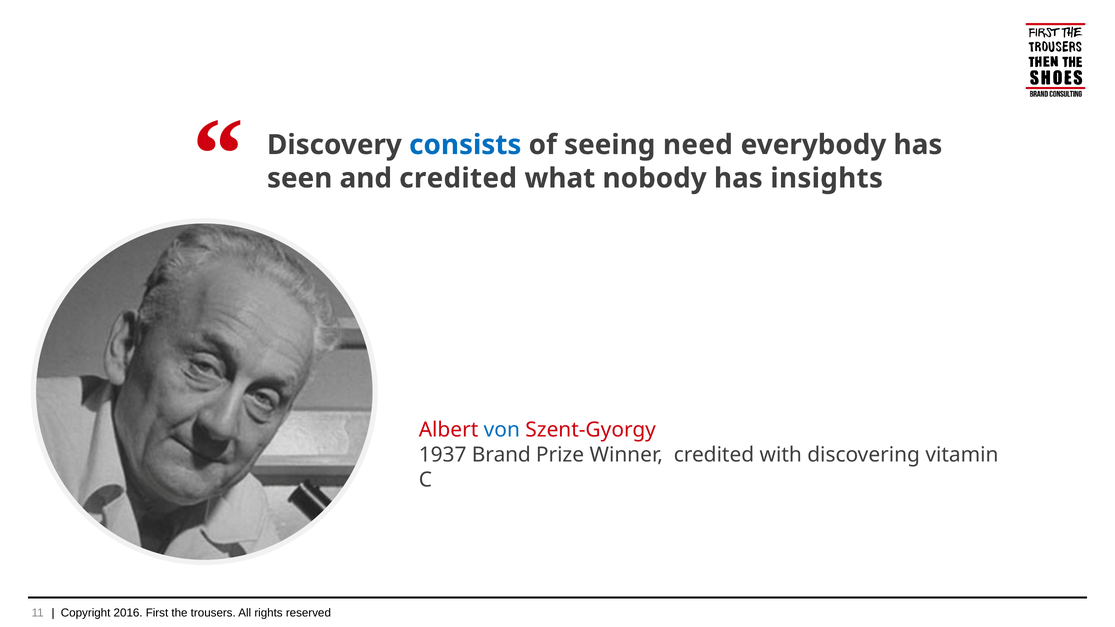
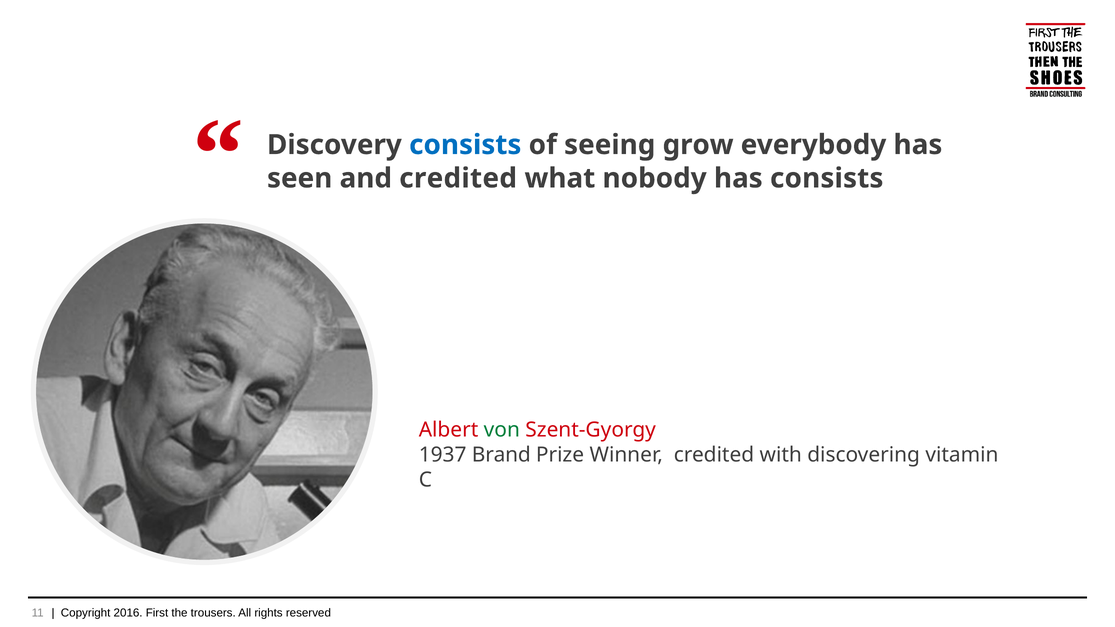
need: need -> grow (698, 145)
has insights: insights -> consists (827, 178)
von colour: blue -> green (502, 430)
